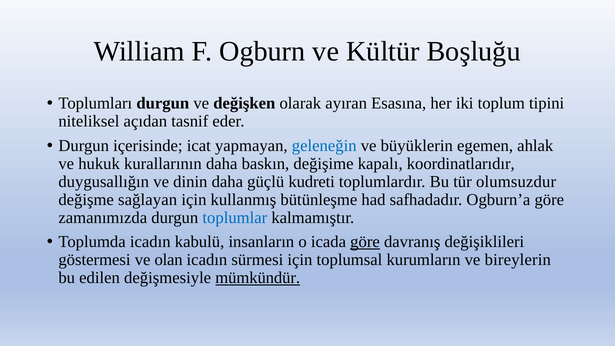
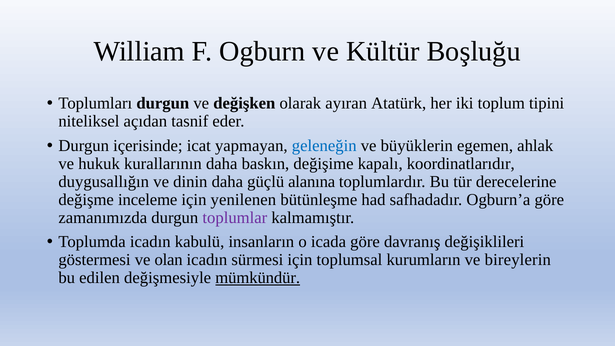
Esasına: Esasına -> Atatürk (399, 103)
kudreti: kudreti -> alanına (312, 182)
olumsuzdur: olumsuzdur -> derecelerine (516, 182)
sağlayan: sağlayan -> inceleme (148, 200)
kullanmış: kullanmış -> yenilenen (243, 200)
toplumlar colour: blue -> purple (235, 218)
göre underline: present -> none (365, 242)
